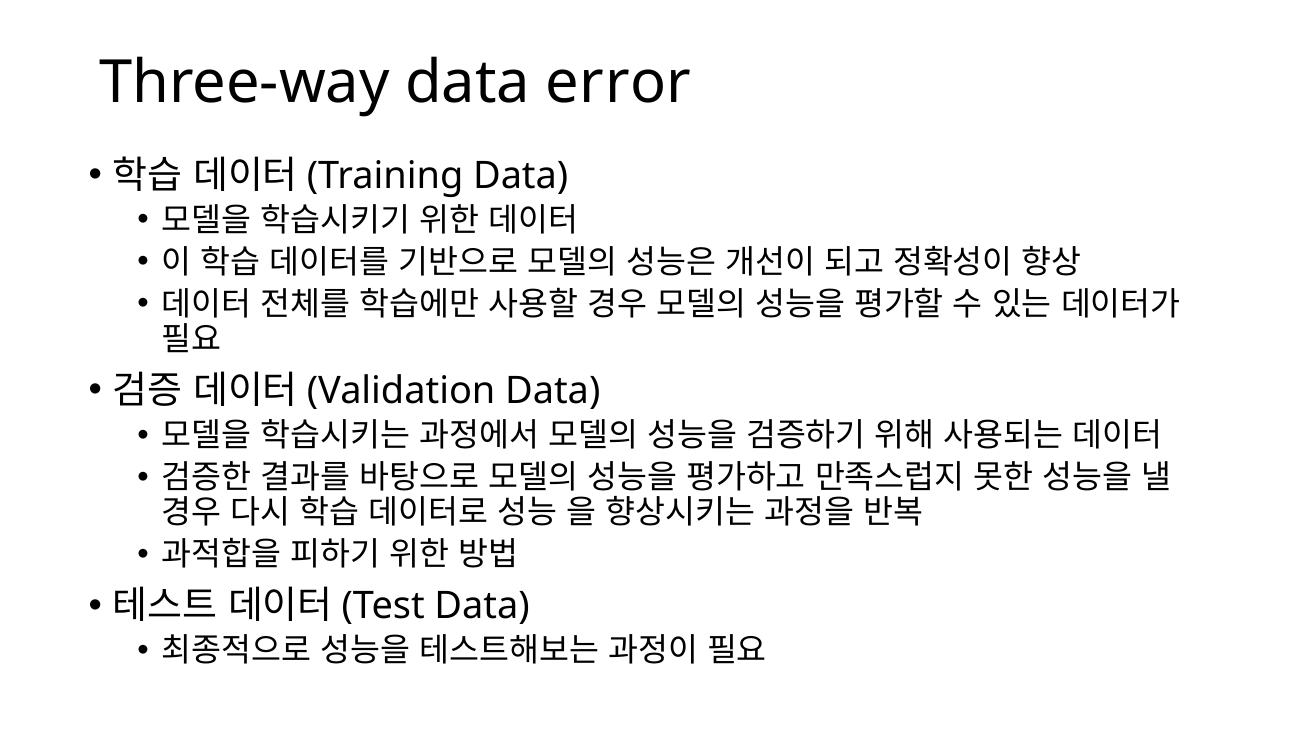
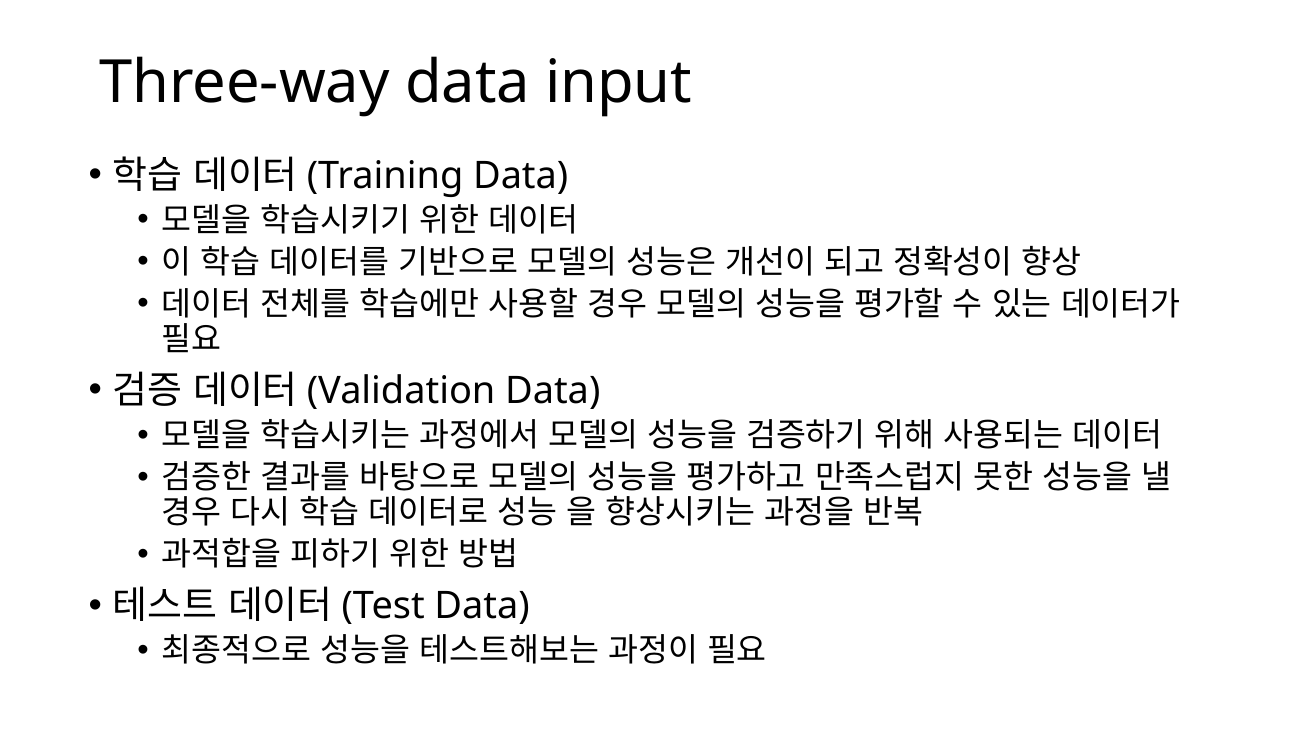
error: error -> input (619, 83)
